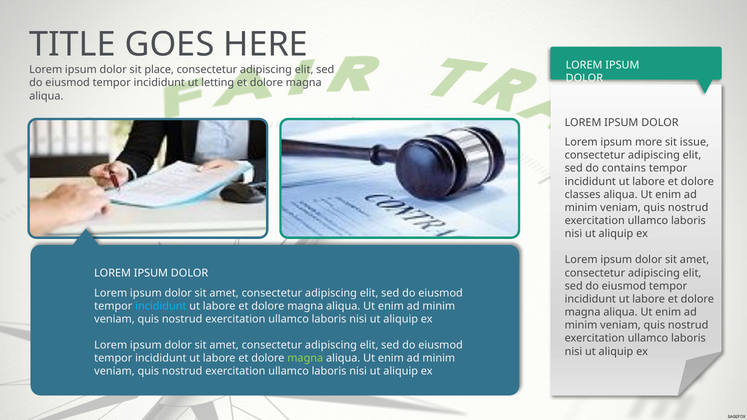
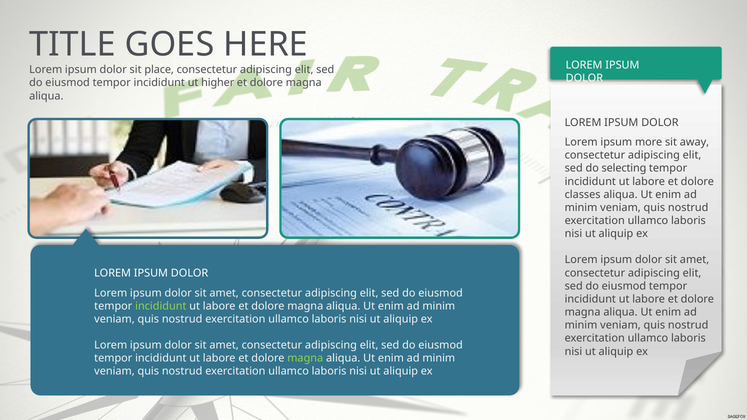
letting: letting -> higher (218, 83)
issue: issue -> away (695, 142)
contains: contains -> selecting (624, 168)
incididunt colour: light blue -> light green (161, 306)
